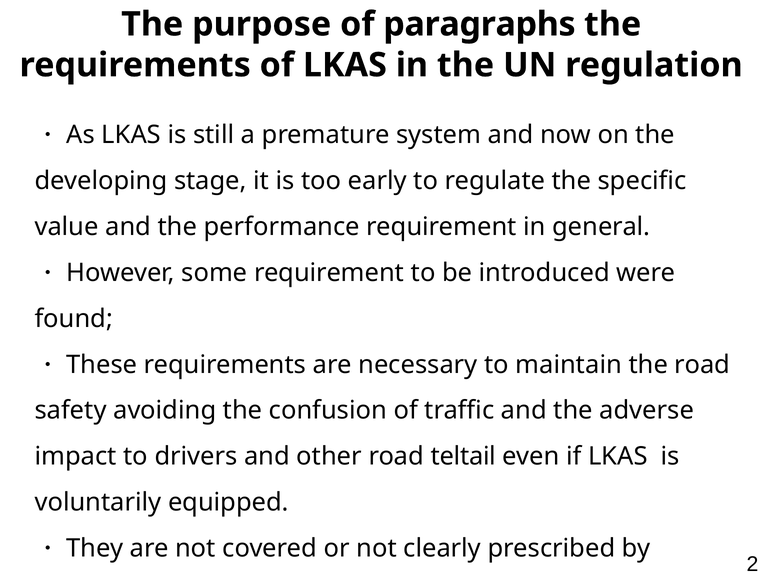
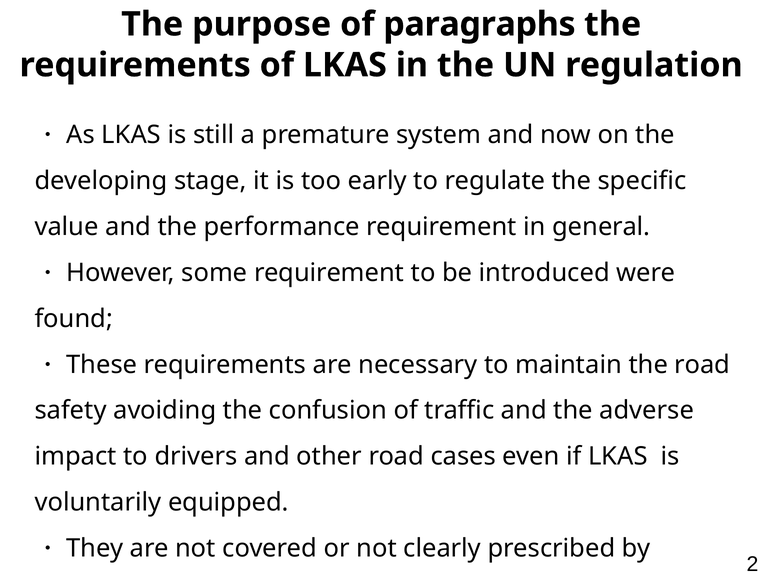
teltail: teltail -> cases (463, 457)
